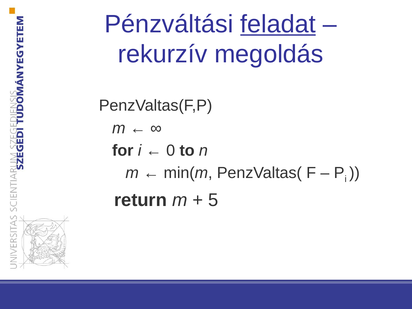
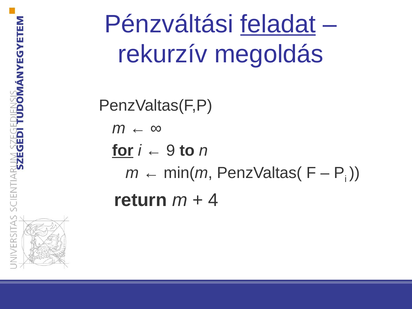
for underline: none -> present (123, 151)
0: 0 -> 9 (171, 151)
5: 5 -> 4 (213, 200)
